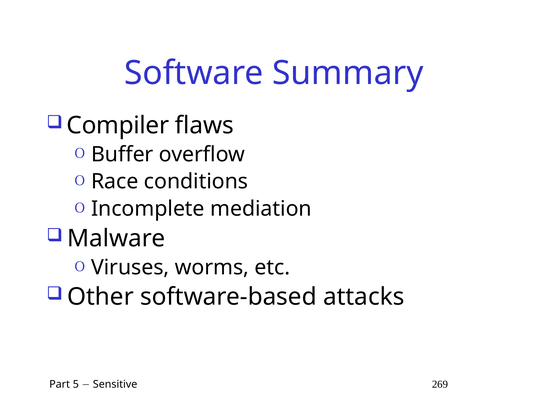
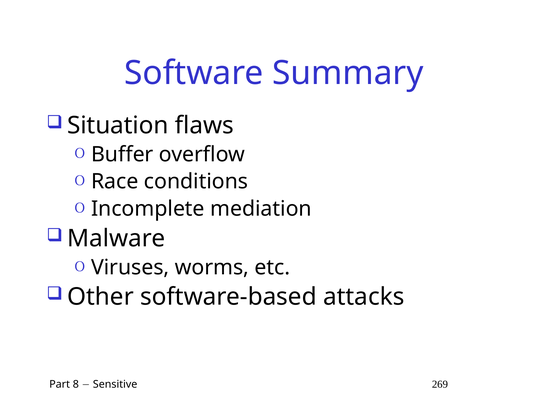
Compiler: Compiler -> Situation (118, 125)
5: 5 -> 8 (76, 384)
